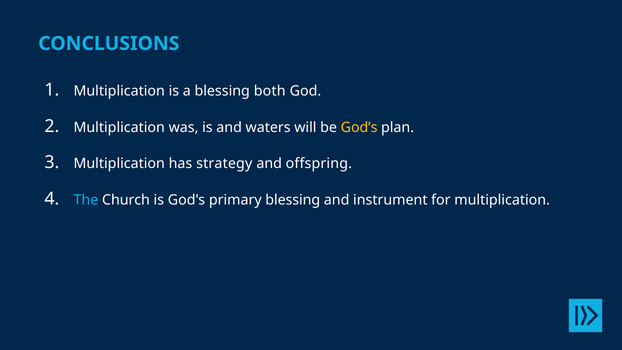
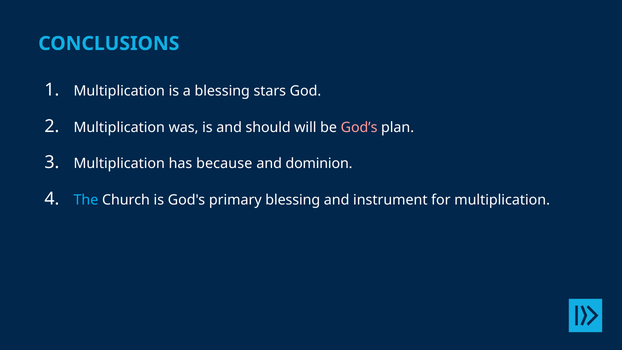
both: both -> stars (270, 91)
waters: waters -> should (268, 127)
God’s colour: yellow -> pink (359, 127)
strategy: strategy -> because (224, 164)
offspring: offspring -> dominion (319, 164)
